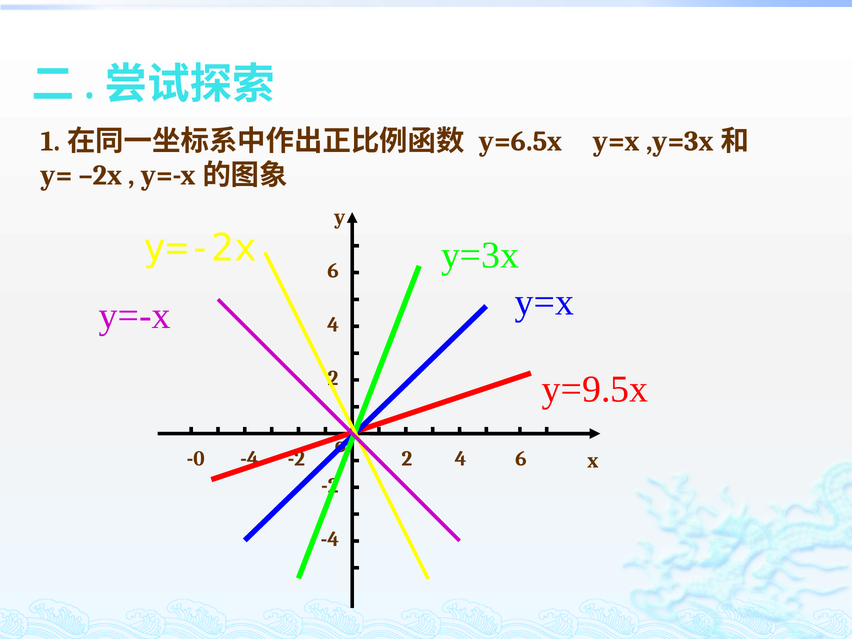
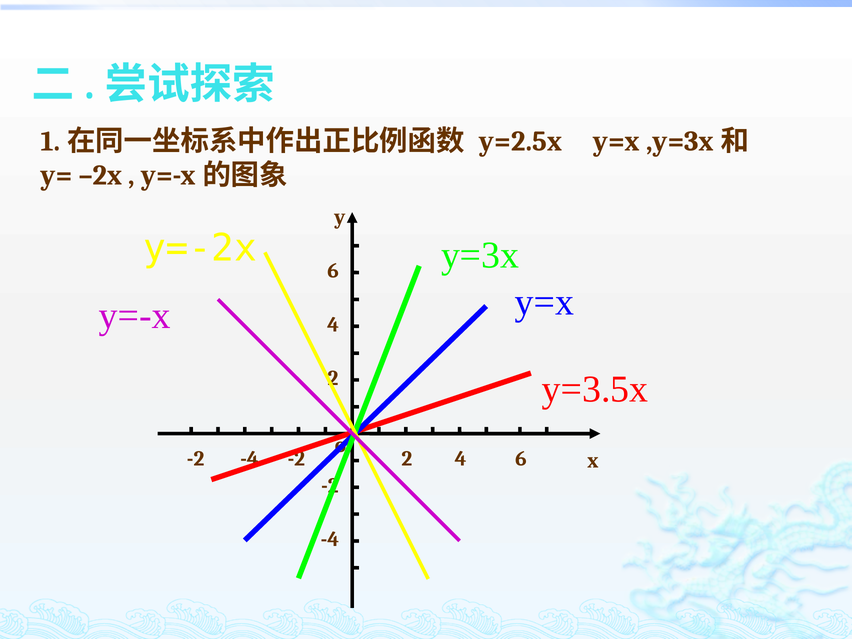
y=6.5x: y=6.5x -> y=2.5x (521, 141)
y=9.5x: y=9.5x -> y=3.5x (595, 389)
-0: -0 -> -2 (196, 459)
